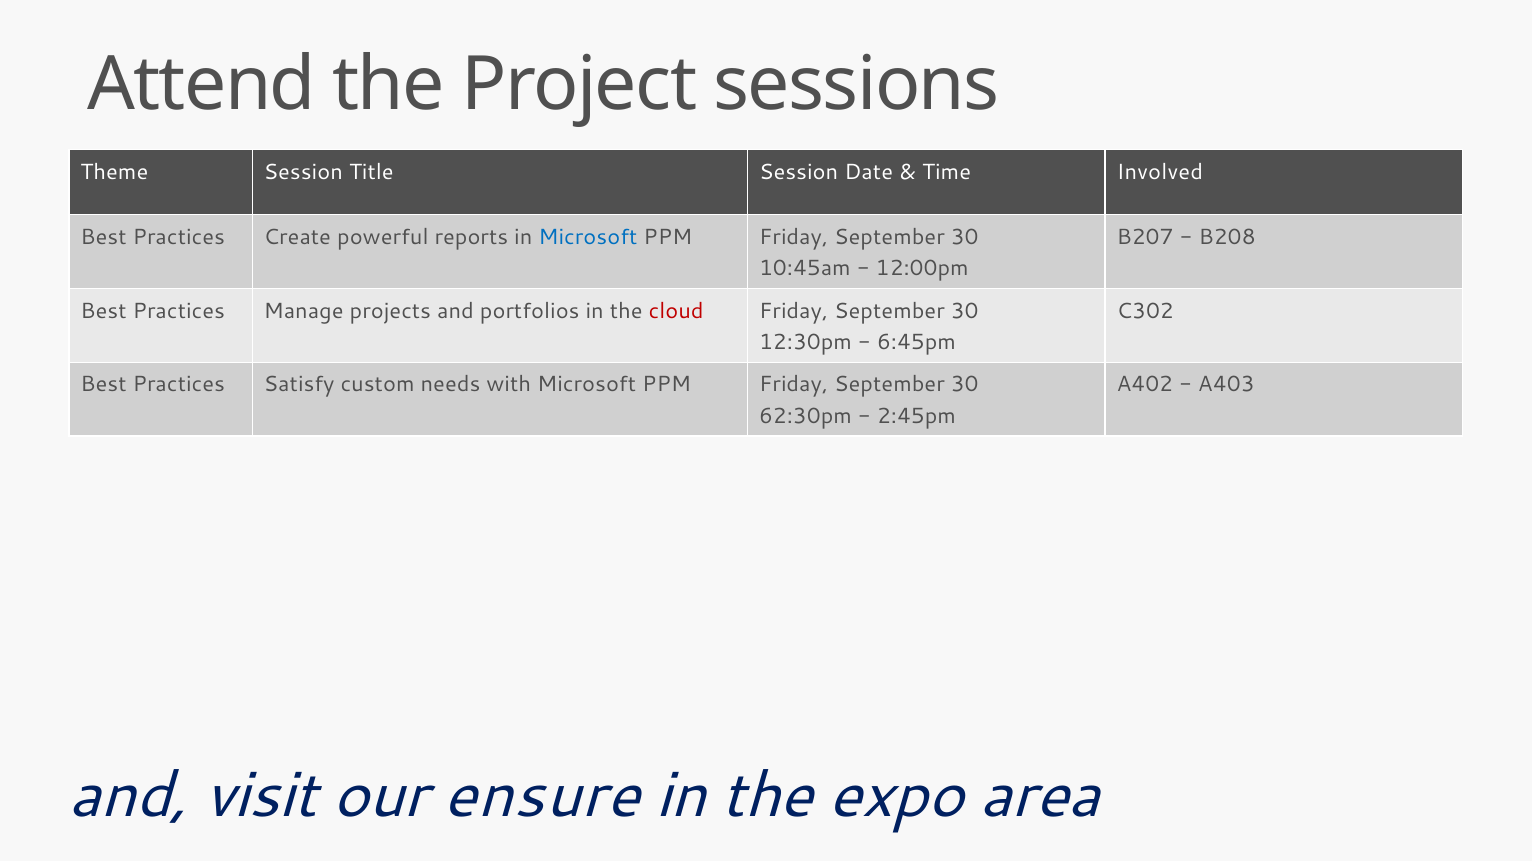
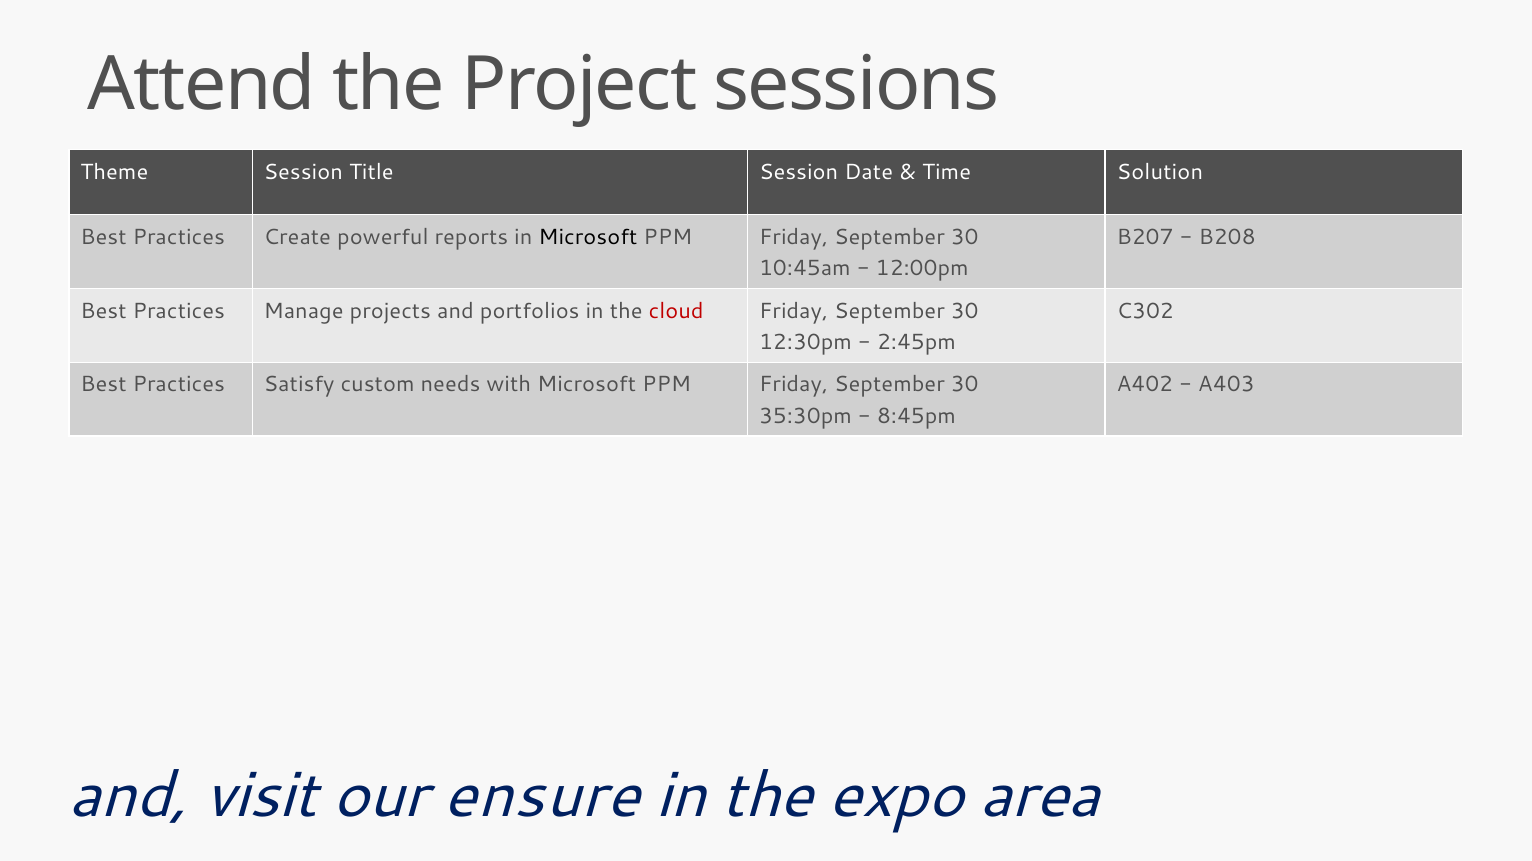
Involved: Involved -> Solution (1160, 172)
Microsoft colour: blue -> black (588, 237)
6:45pm: 6:45pm -> 2:45pm (917, 342)
62:30pm: 62:30pm -> 35:30pm (805, 416)
2:45pm: 2:45pm -> 8:45pm (917, 416)
